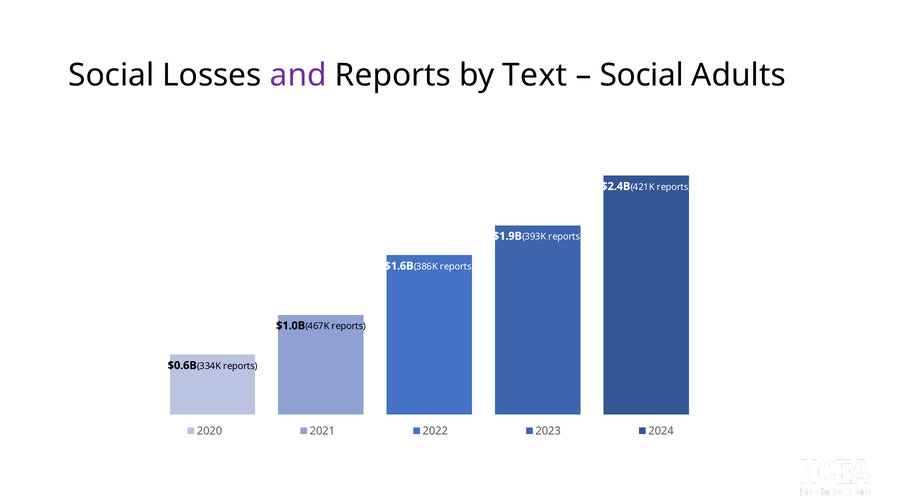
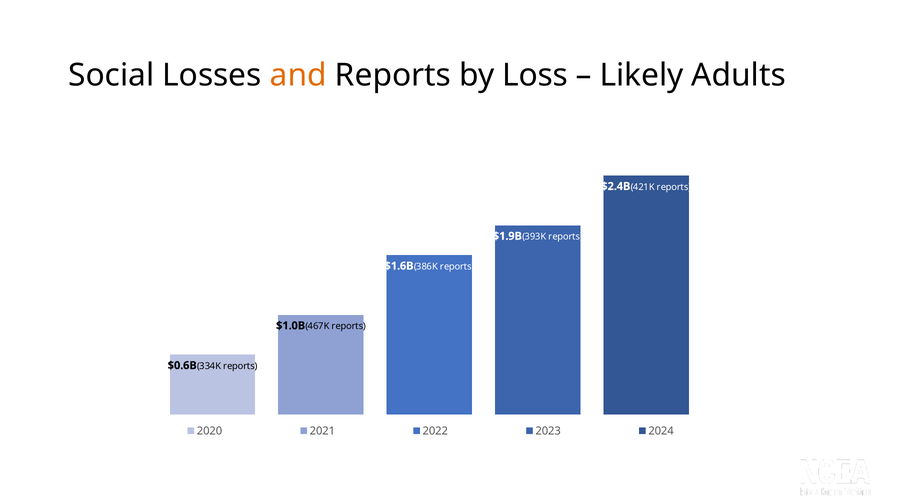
and colour: purple -> orange (298, 75)
Text: Text -> Loss (535, 75)
Social: Social -> Likely (642, 75)
